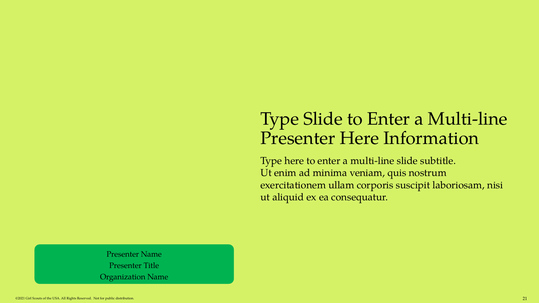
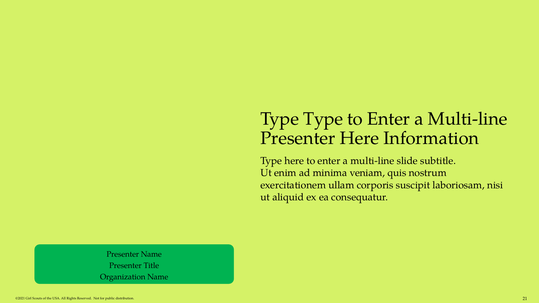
Type Slide: Slide -> Type (323, 119)
